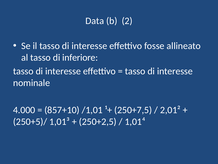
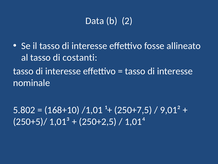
inferiore: inferiore -> costanti (80, 57)
4.000: 4.000 -> 5.802 (24, 110)
857+10: 857+10 -> 168+10 (62, 110)
2,01²: 2,01² -> 9,01² (170, 110)
